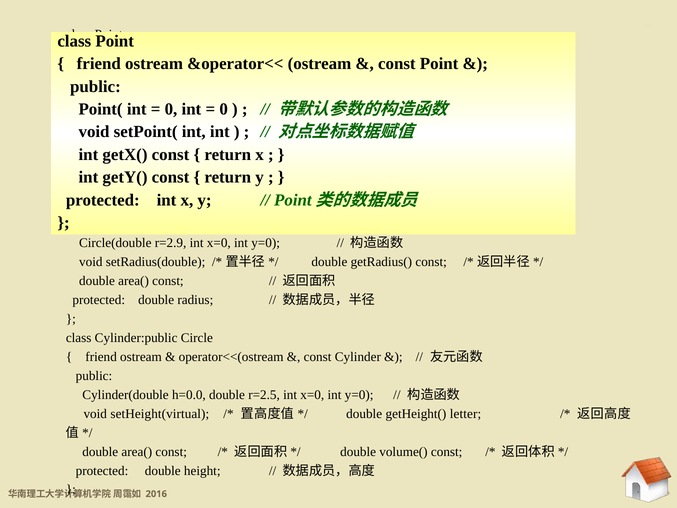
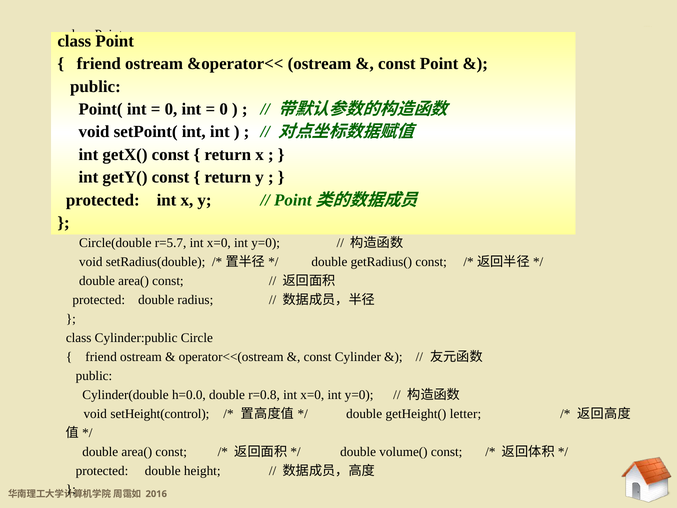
r=2.9: r=2.9 -> r=5.7 (171, 243)
r=2.5: r=2.5 -> r=0.8 (264, 395)
setHeight(virtual: setHeight(virtual -> setHeight(control (160, 414)
